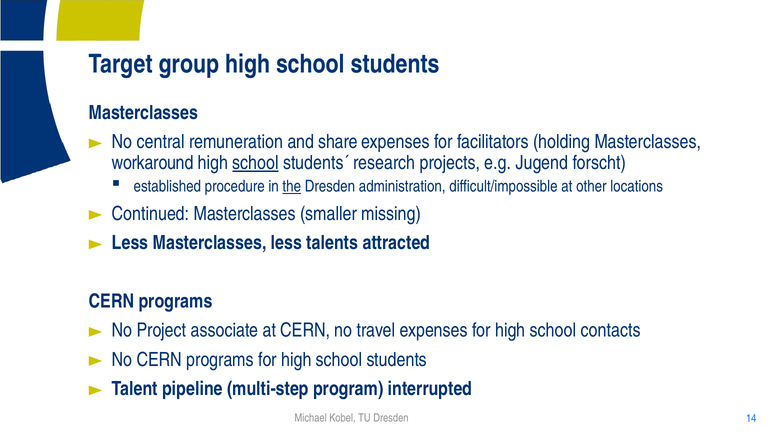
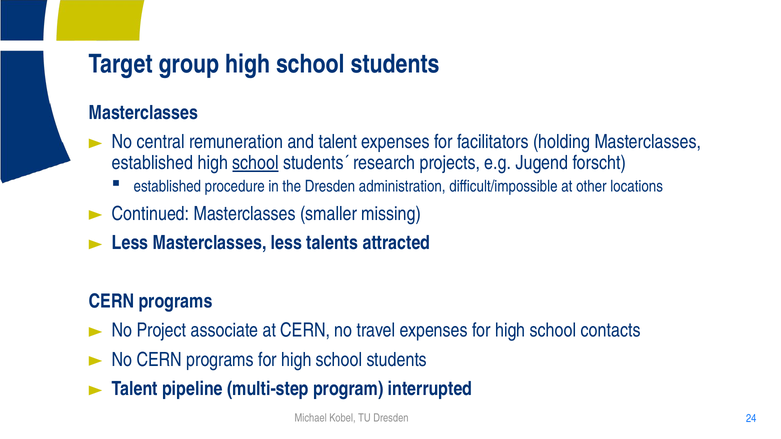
and share: share -> talent (338, 142)
workaround: workaround -> established (153, 163)
the underline: present -> none (292, 186)
14: 14 -> 24 (751, 419)
